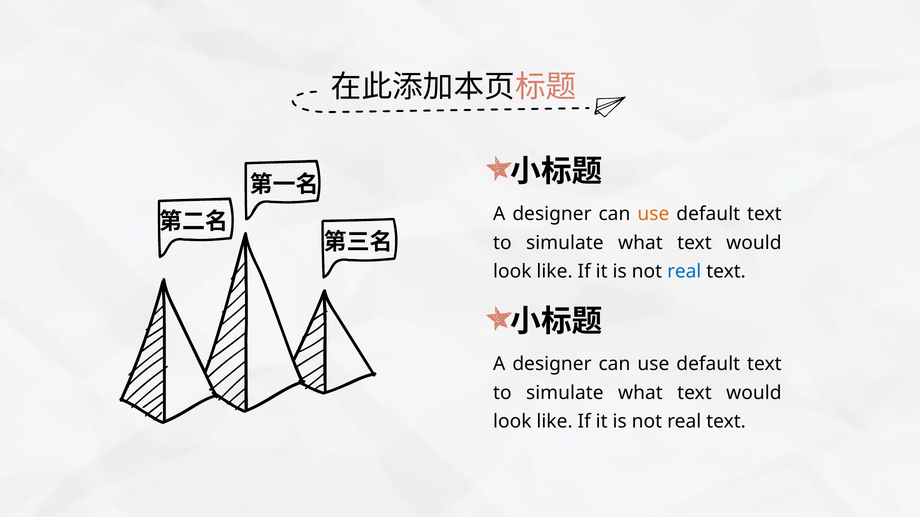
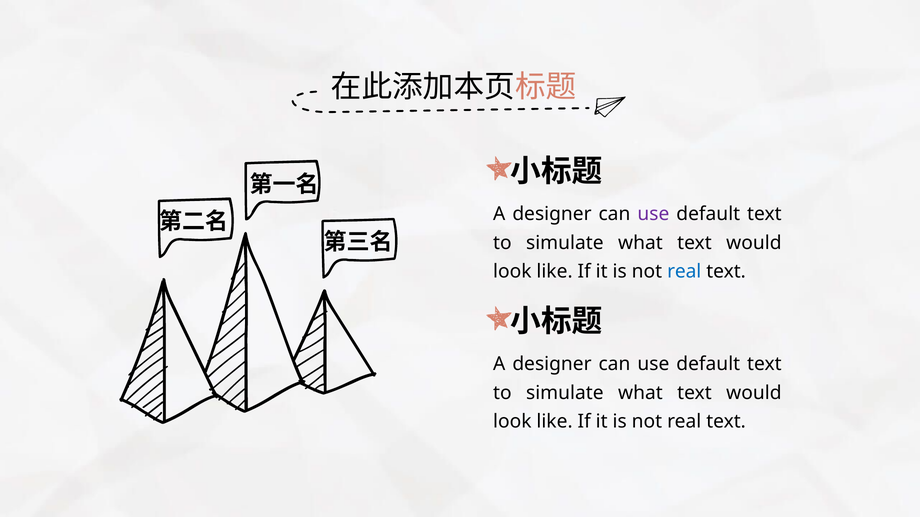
use colour: orange -> purple (653, 214)
